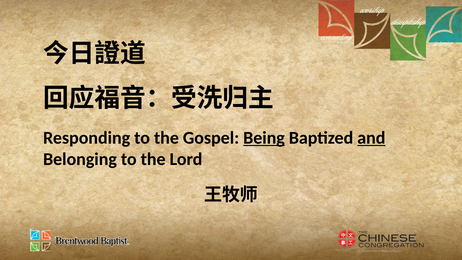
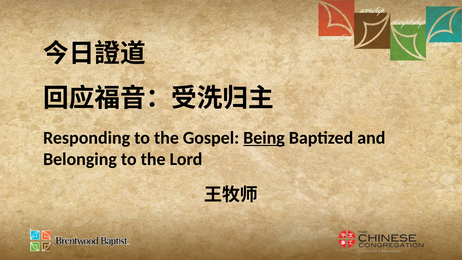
and underline: present -> none (371, 138)
